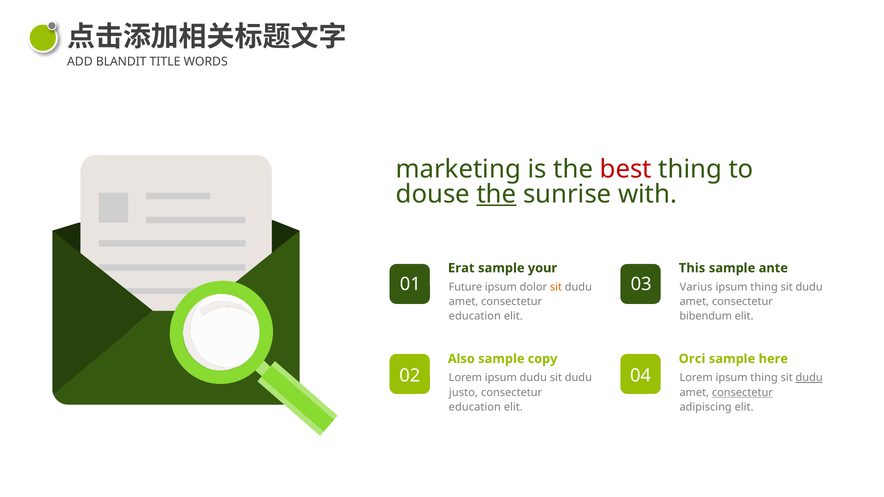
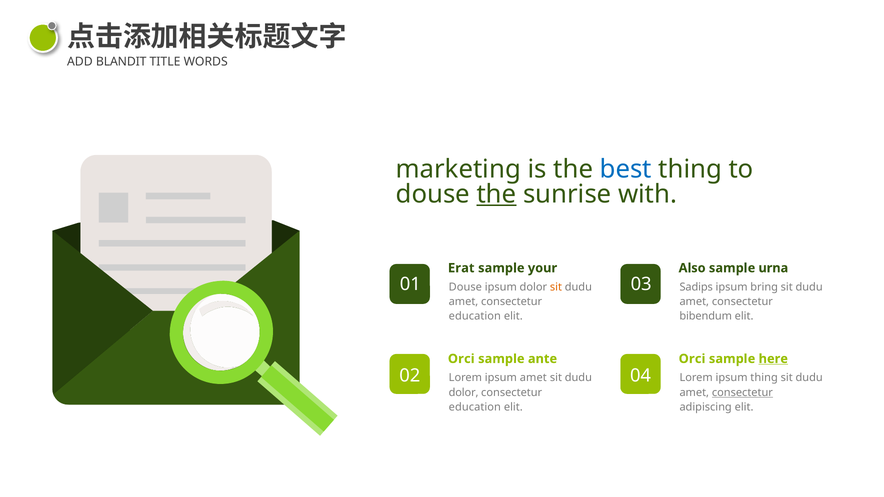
best colour: red -> blue (626, 170)
This: This -> Also (692, 268)
ante: ante -> urna (773, 268)
Future: Future -> Douse (465, 287)
Varius: Varius -> Sadips (696, 287)
thing: thing -> bring (764, 287)
Also: Also -> Orci (461, 359)
copy: copy -> ante (542, 359)
here underline: none -> present (773, 359)
ipsum dudu: dudu -> amet (533, 378)
dudu underline: present -> none (809, 378)
justo: justo -> dolor (464, 393)
